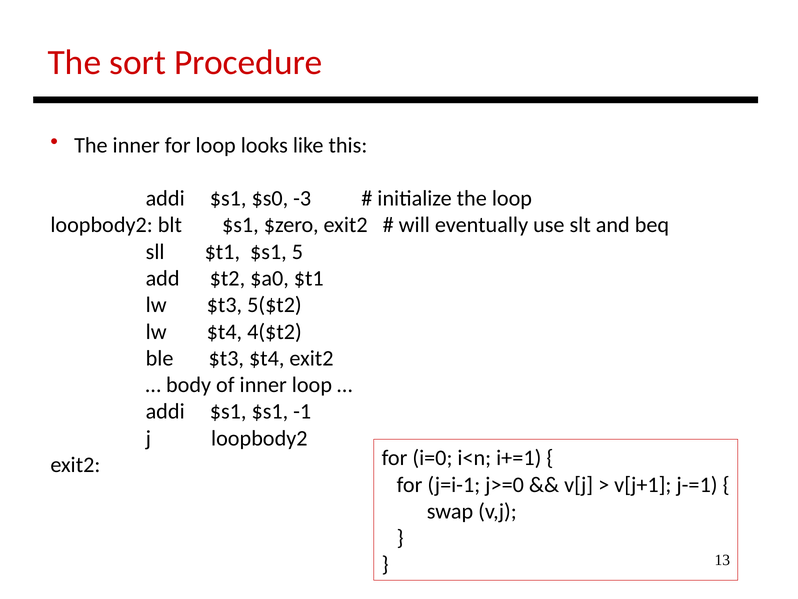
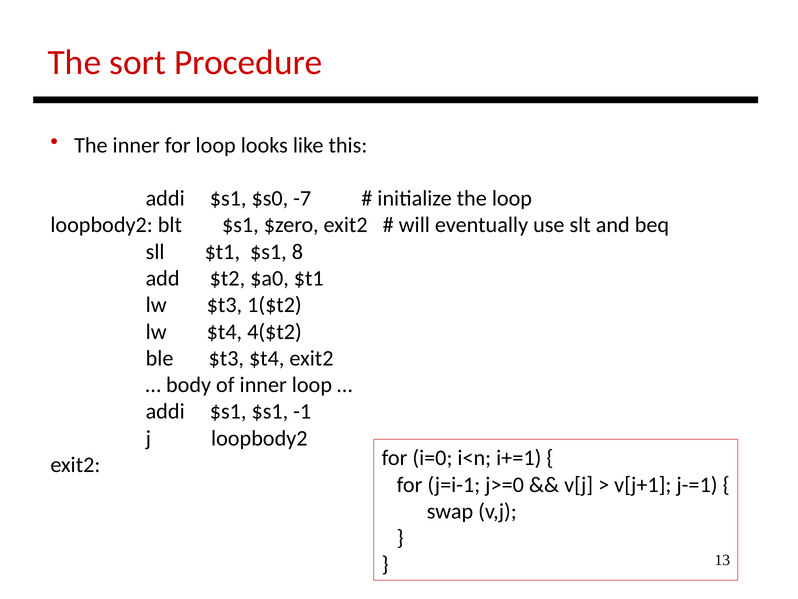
-3: -3 -> -7 (302, 198)
5: 5 -> 8 (297, 252)
5($t2: 5($t2 -> 1($t2 (274, 305)
